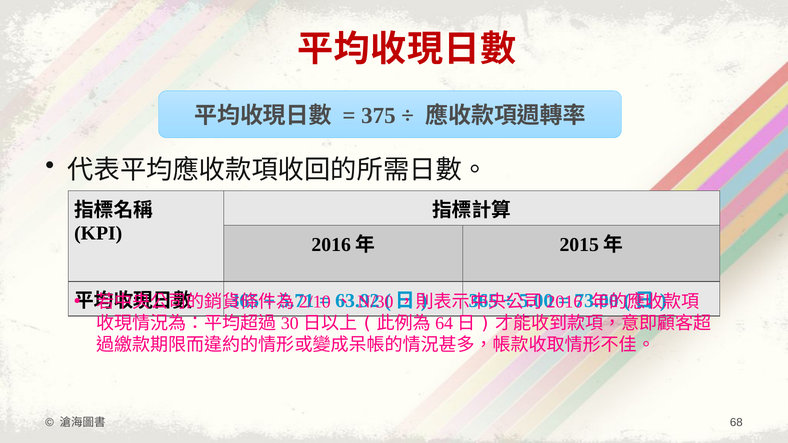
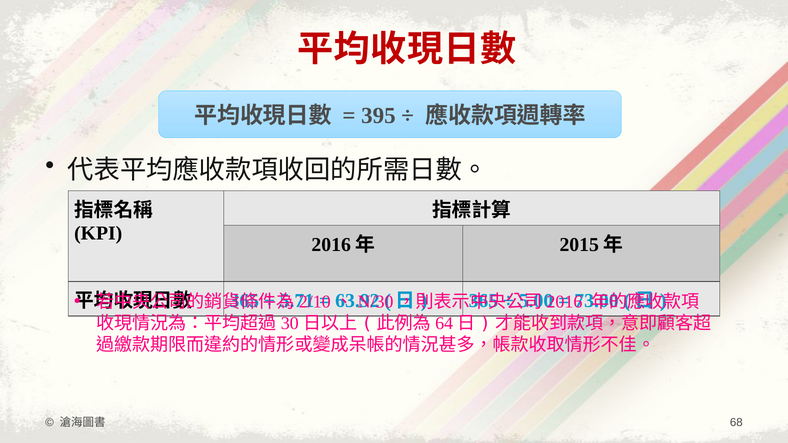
375: 375 -> 395 (378, 116)
